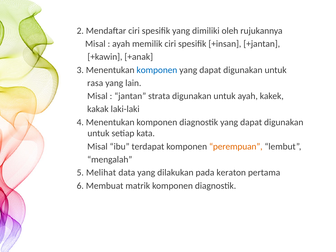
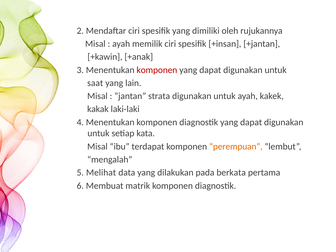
komponen colour: blue -> red (157, 70)
rasa: rasa -> saat (95, 83)
keraton: keraton -> berkata (231, 173)
